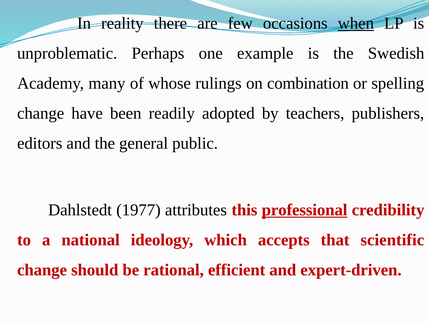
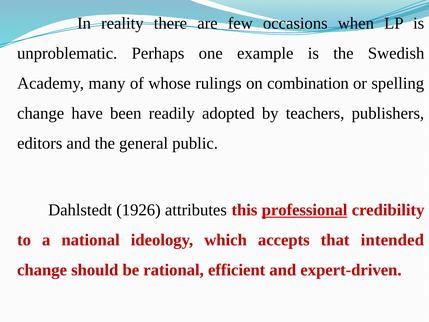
when underline: present -> none (356, 23)
1977: 1977 -> 1926 (138, 210)
scientific: scientific -> intended (392, 240)
